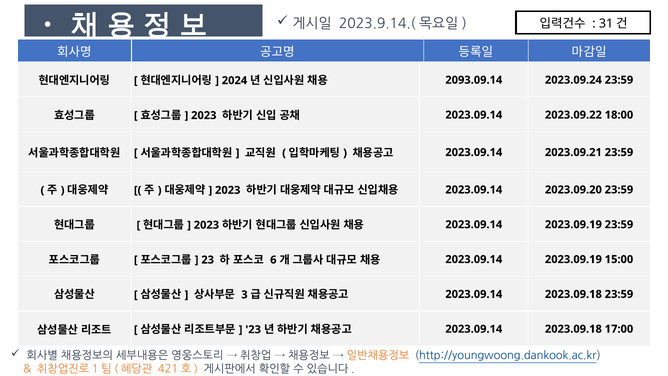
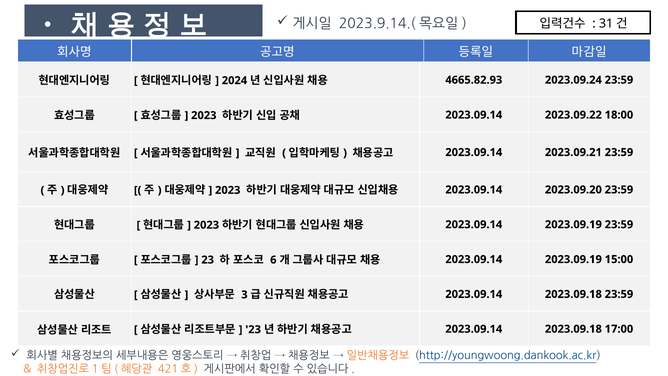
2093.09.14: 2093.09.14 -> 4665.82.93 (474, 80)
